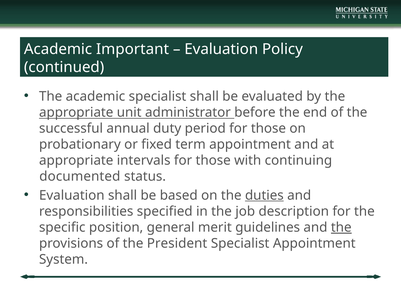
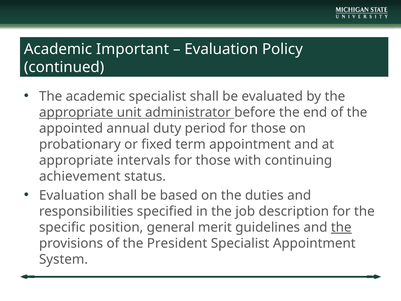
successful: successful -> appointed (71, 128)
documented: documented -> achievement (80, 176)
duties underline: present -> none (264, 195)
